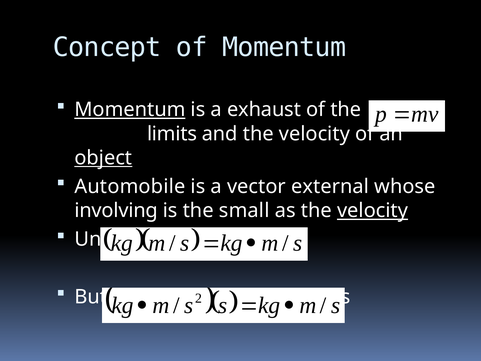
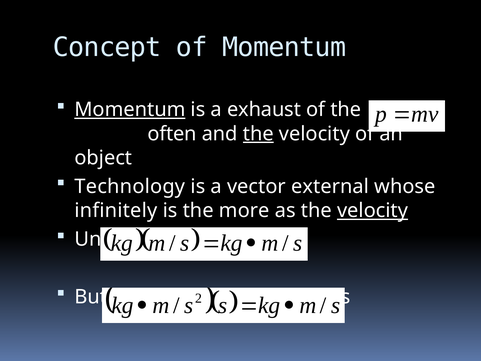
limits: limits -> often (172, 134)
the underline: none -> present (258, 134)
object underline: present -> none (103, 158)
Automobile: Automobile -> Technology (130, 186)
involving: involving -> infinitely (116, 210)
small: small -> more (244, 210)
